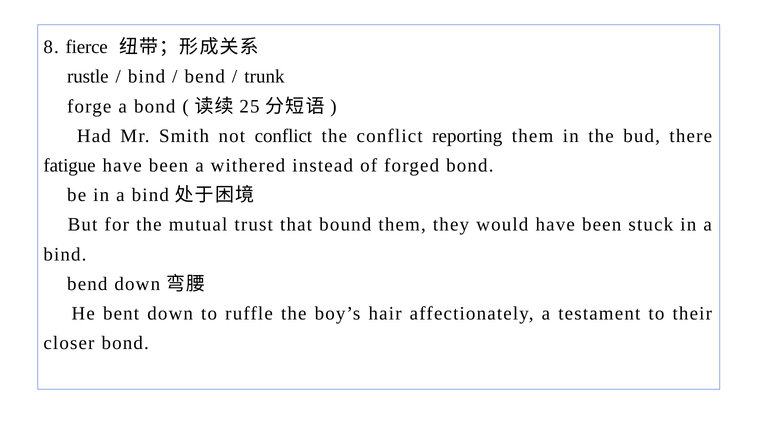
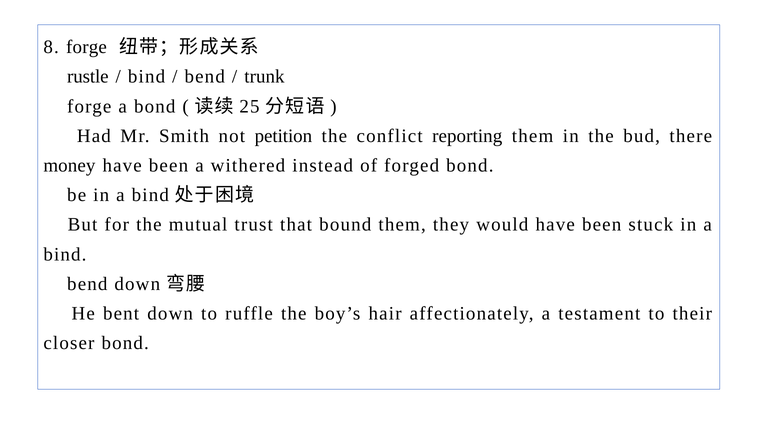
8 fierce: fierce -> forge (86, 47)
not conflict: conflict -> petition (283, 136)
fatigue: fatigue -> money (69, 165)
